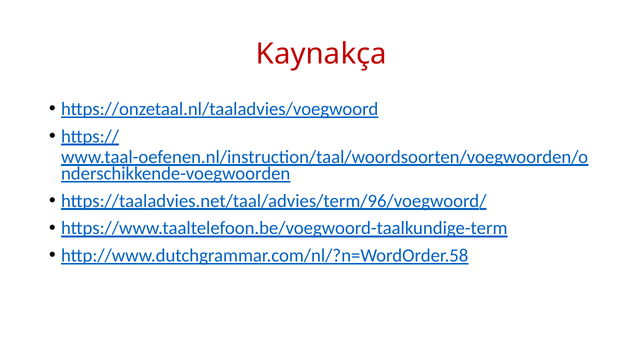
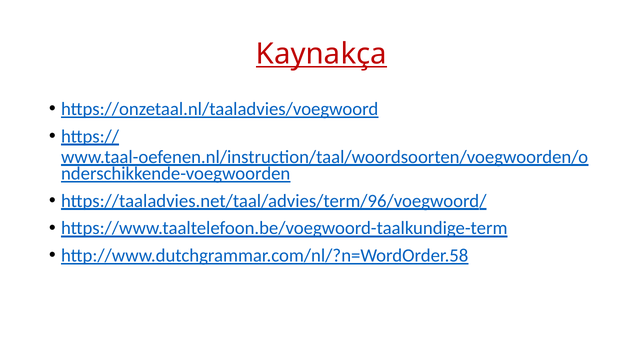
Kaynakça underline: none -> present (321, 54)
